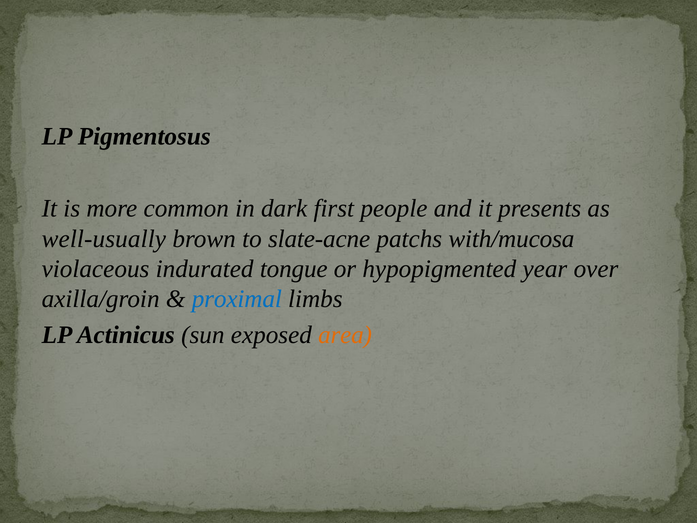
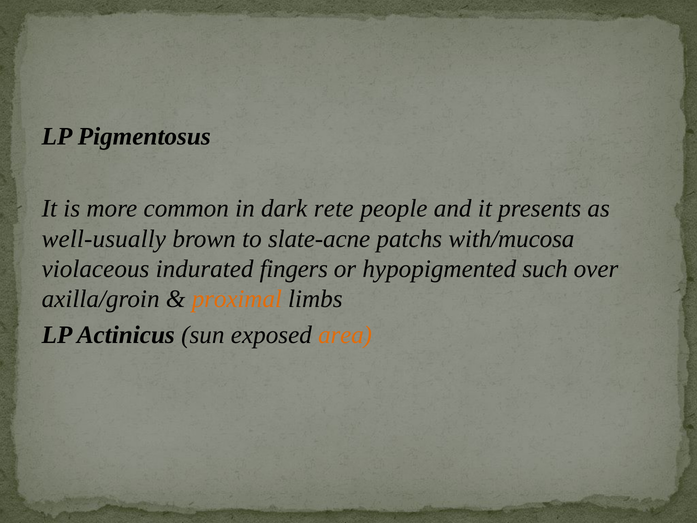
first: first -> rete (334, 208)
tongue: tongue -> fingers (294, 269)
year: year -> such (545, 269)
proximal colour: blue -> orange (237, 299)
